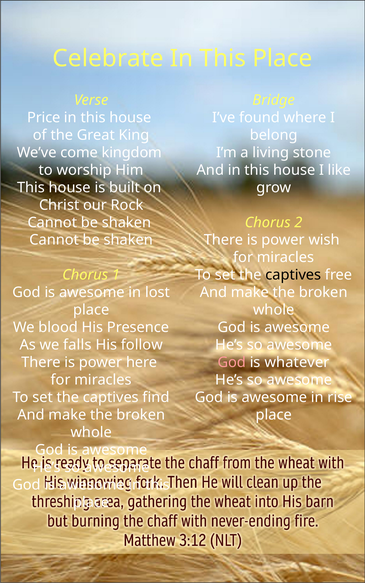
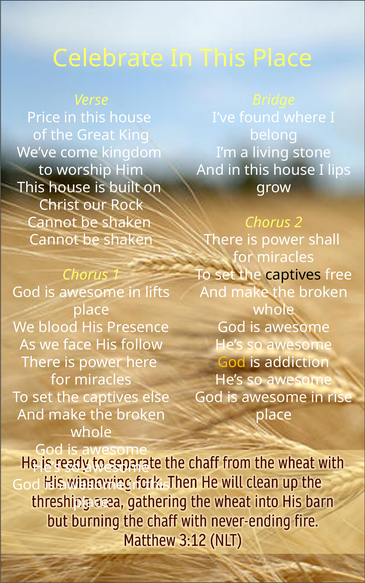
like: like -> lips (339, 170)
wish: wish -> shall (324, 240)
lost: lost -> lifts (157, 293)
falls: falls -> face (77, 345)
God colour: pink -> yellow (232, 363)
whatever: whatever -> addiction (297, 363)
find: find -> else (156, 398)
